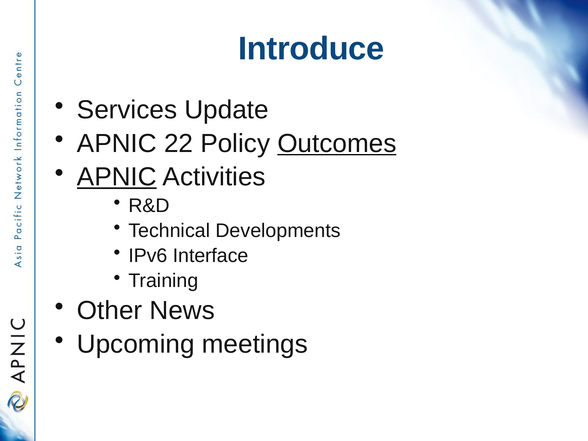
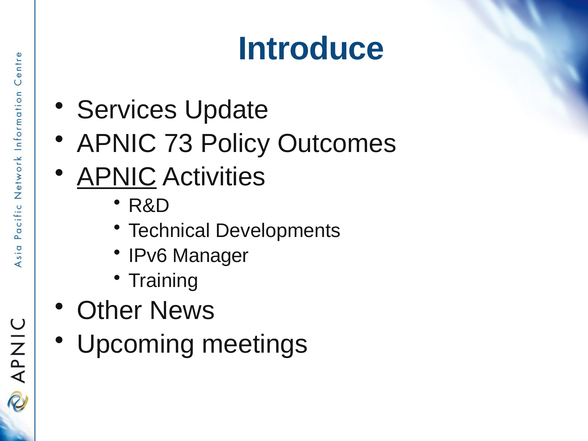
22: 22 -> 73 (179, 143)
Outcomes underline: present -> none (337, 143)
Interface: Interface -> Manager (211, 256)
